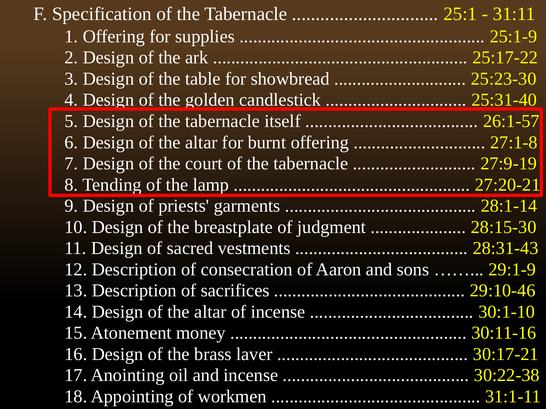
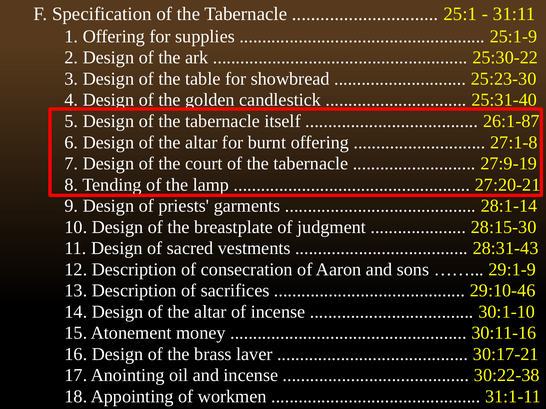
25:17-22: 25:17-22 -> 25:30-22 (505, 58)
26:1-57: 26:1-57 -> 26:1-87 (511, 121)
